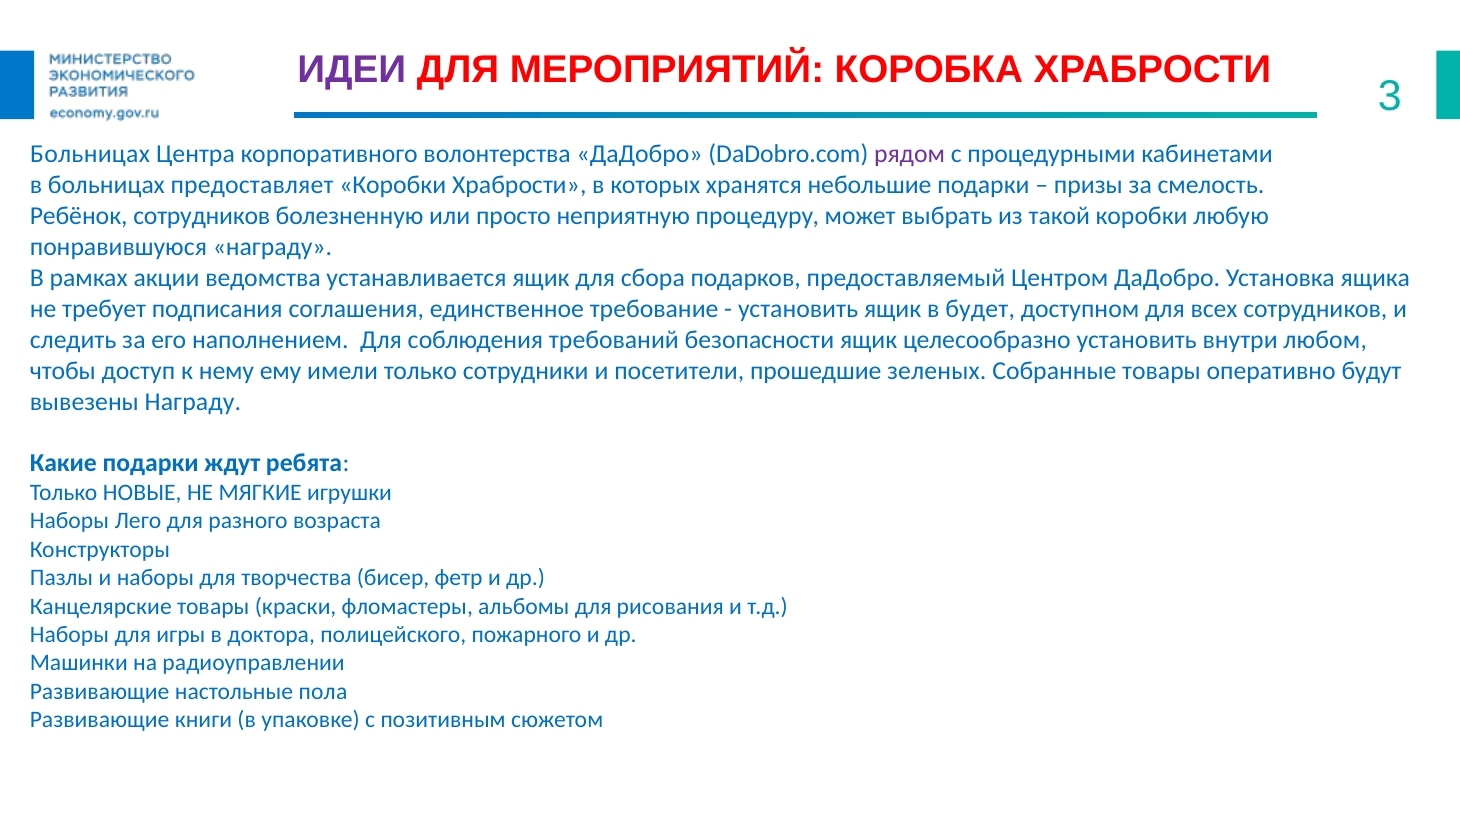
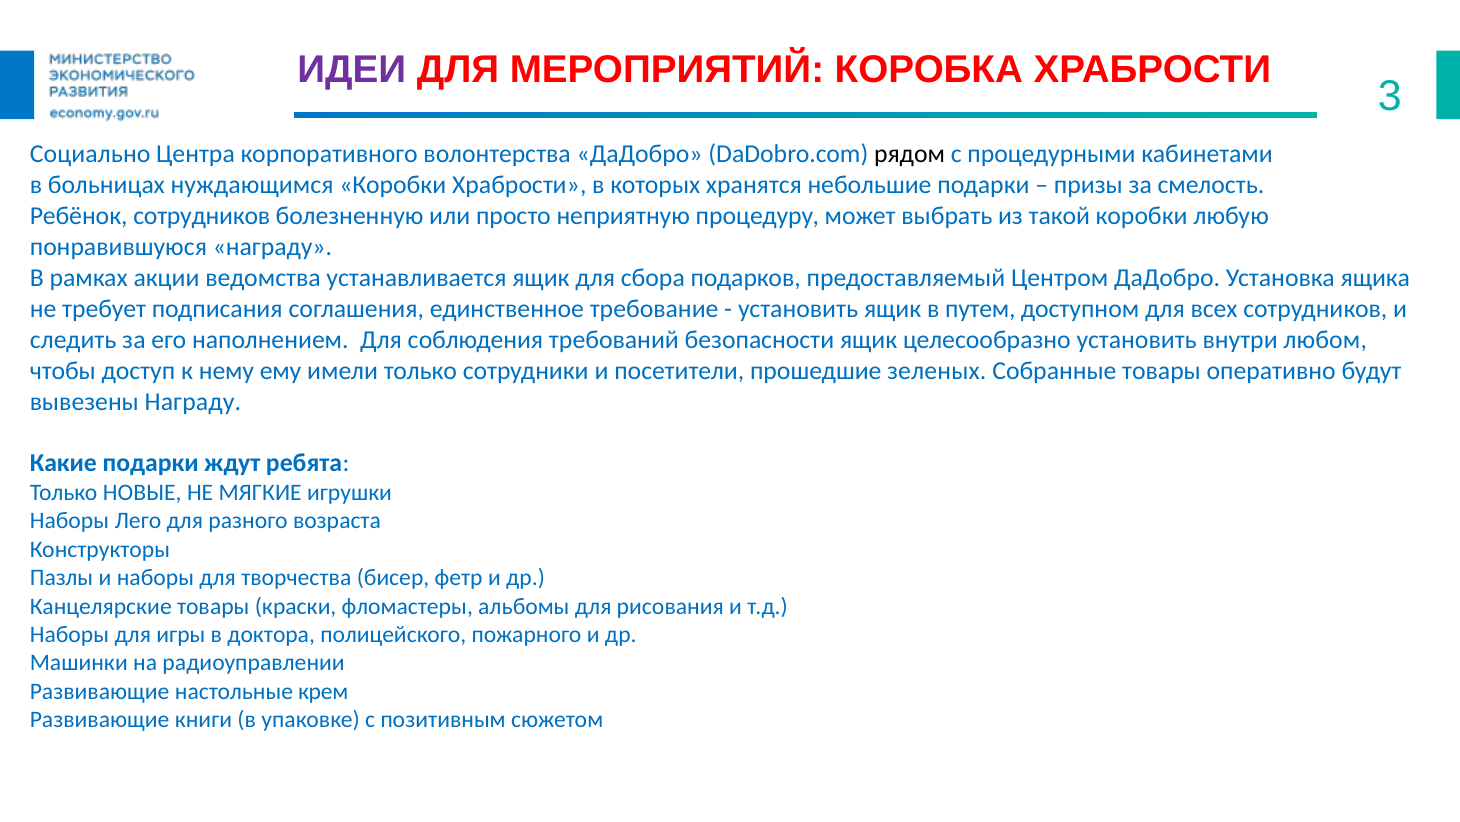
Больницах: Больницах -> Социально (90, 154)
рядом colour: purple -> black (910, 154)
предоставляет: предоставляет -> нуждающимся (252, 185)
будет: будет -> путем (980, 309)
пола: пола -> крем (323, 692)
